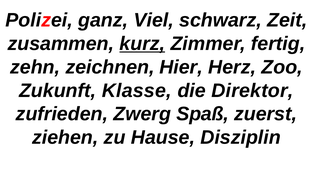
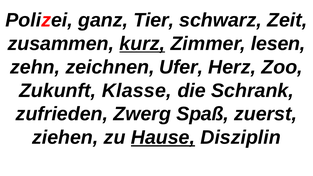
Viel: Viel -> Tier (154, 20)
fertig: fertig -> lesen (278, 44)
Hier: Hier -> Ufer (181, 67)
Direktor: Direktor -> Schrank (252, 91)
Hause underline: none -> present (163, 138)
